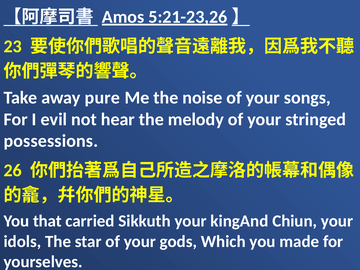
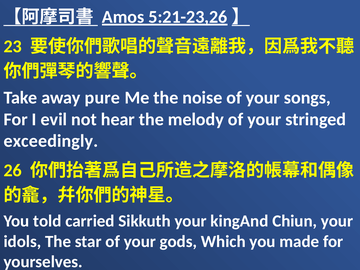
possessions: possessions -> exceedingly (51, 141)
that: that -> told (47, 221)
